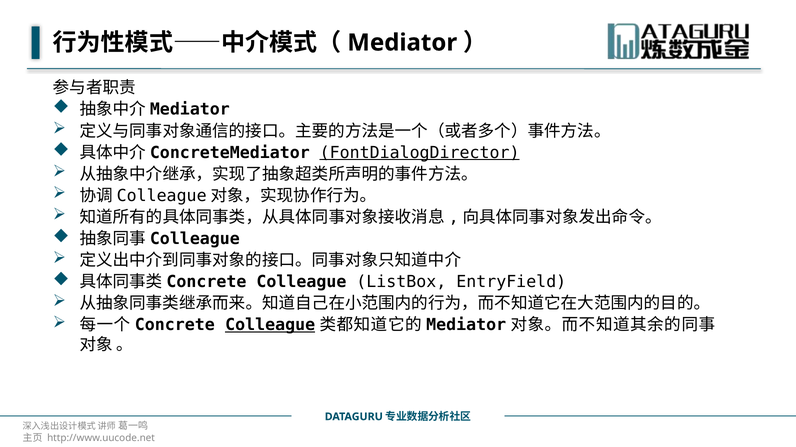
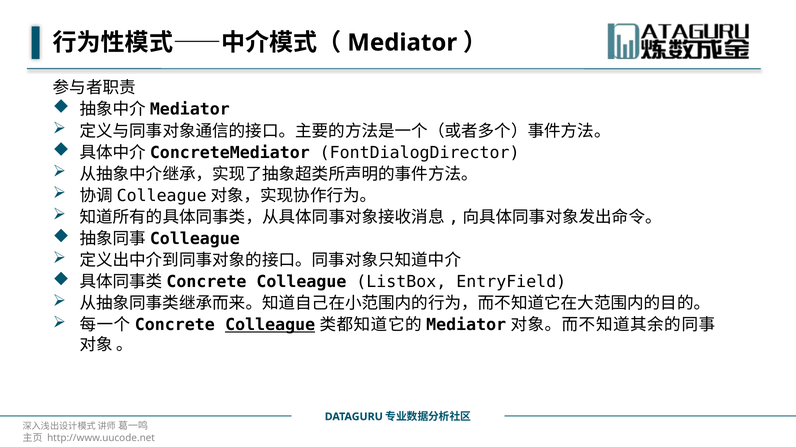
FontDialogDirector underline: present -> none (420, 153)
